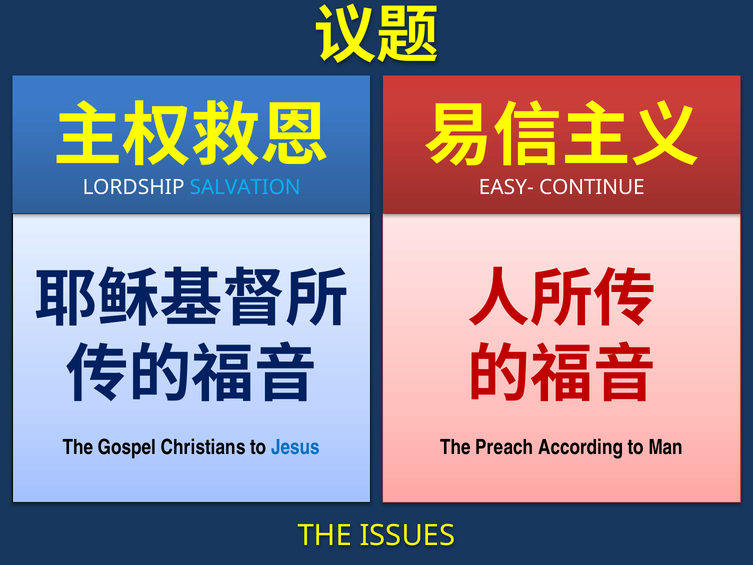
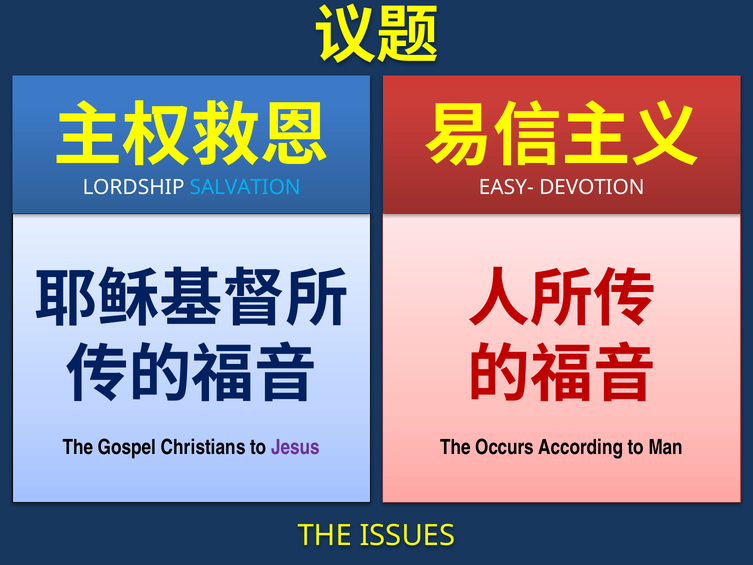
CONTINUE: CONTINUE -> DEVOTION (592, 187)
Jesus colour: blue -> purple (296, 447)
Preach: Preach -> Occurs (505, 447)
